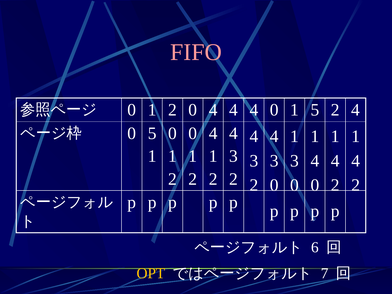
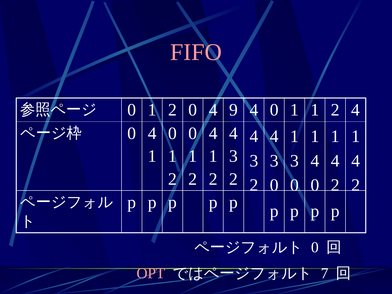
0 4 4: 4 -> 9 (234, 110)
1 5: 5 -> 1 (315, 110)
5: 5 -> 4 (152, 133)
6: 6 -> 0 (315, 247)
OPT colour: yellow -> pink (151, 273)
